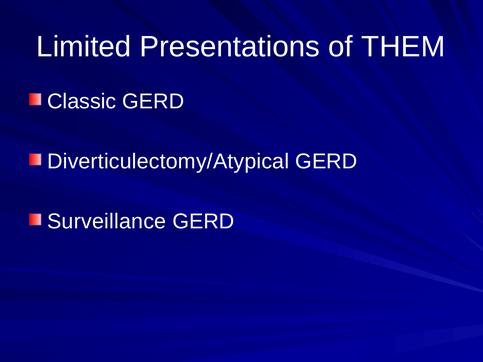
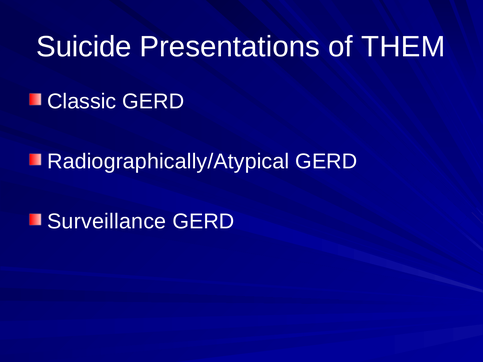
Limited: Limited -> Suicide (84, 47)
Diverticulectomy/Atypical: Diverticulectomy/Atypical -> Radiographically/Atypical (168, 161)
